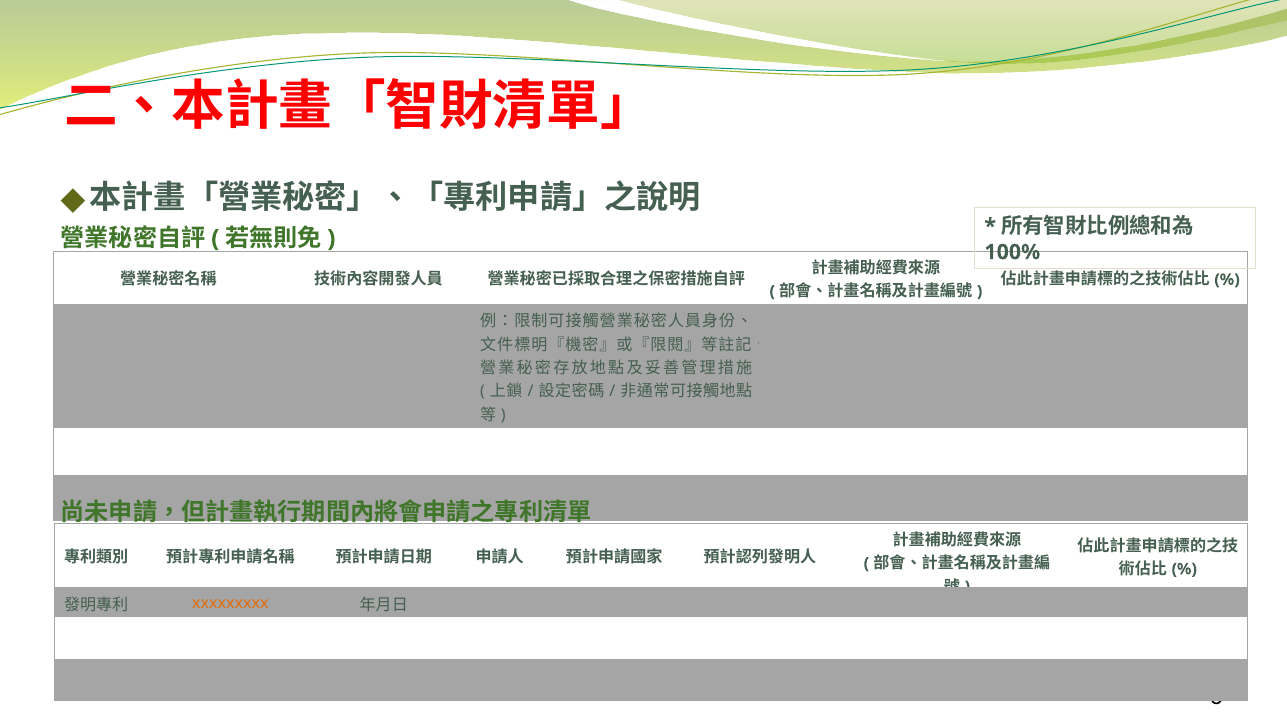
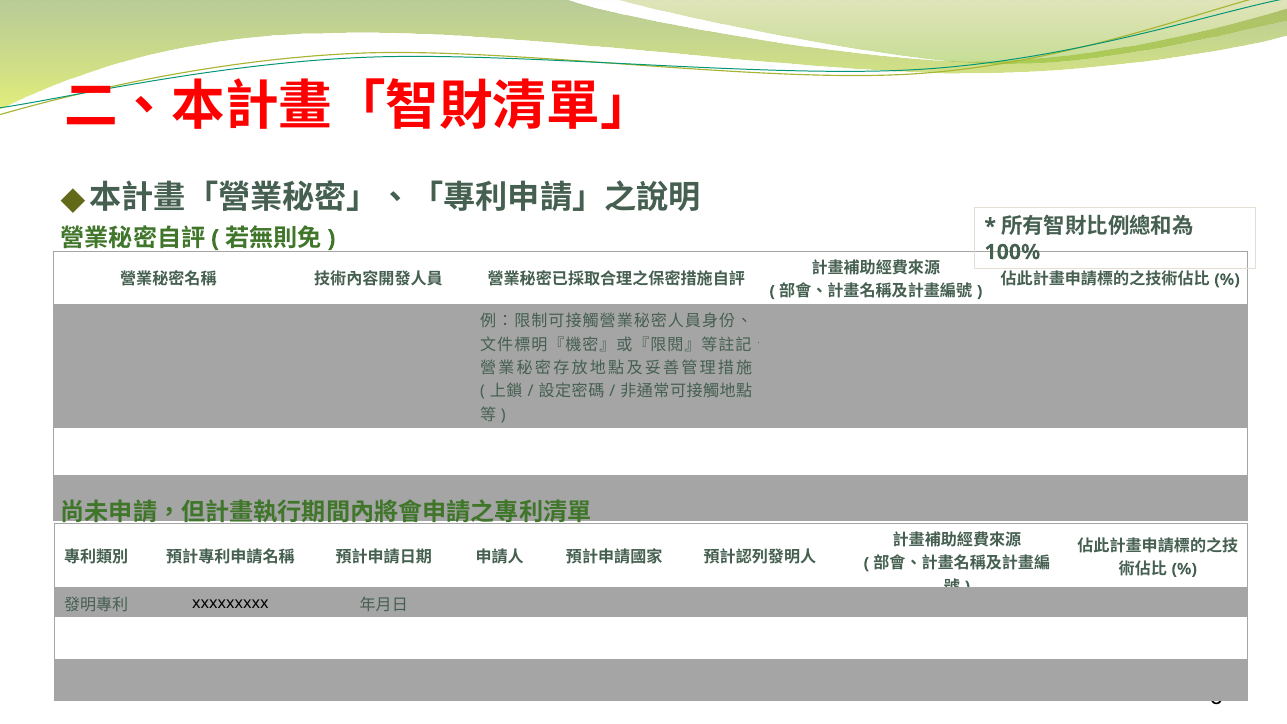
xxxxxxxxx colour: orange -> black (230, 603)
